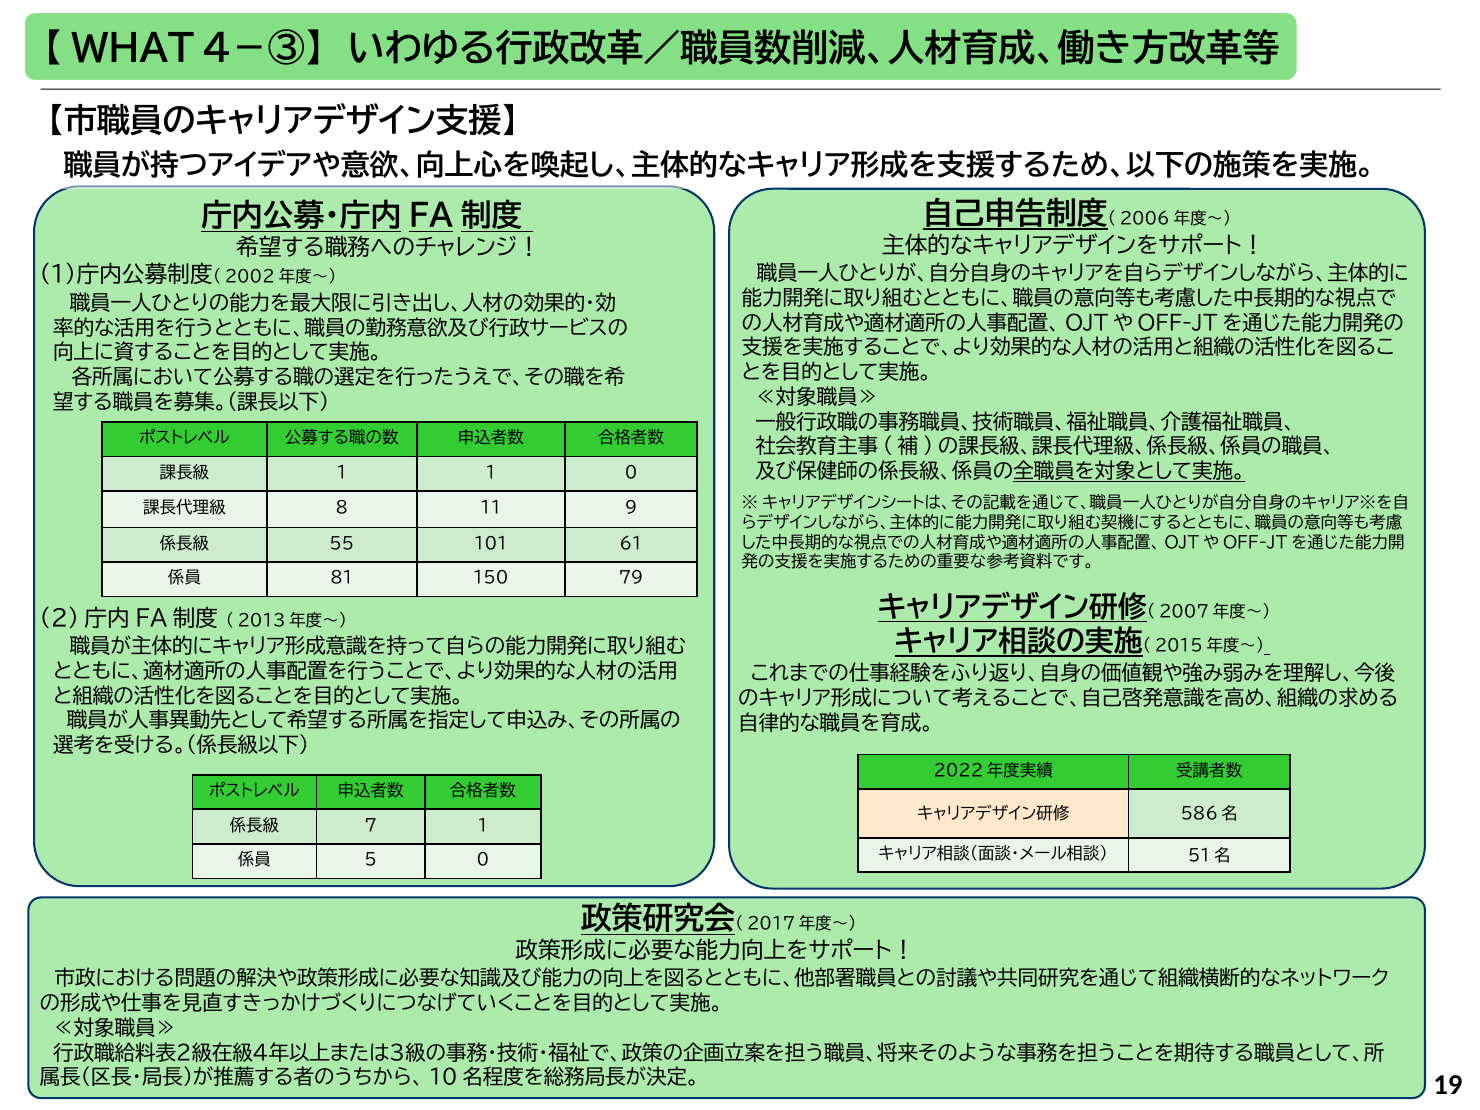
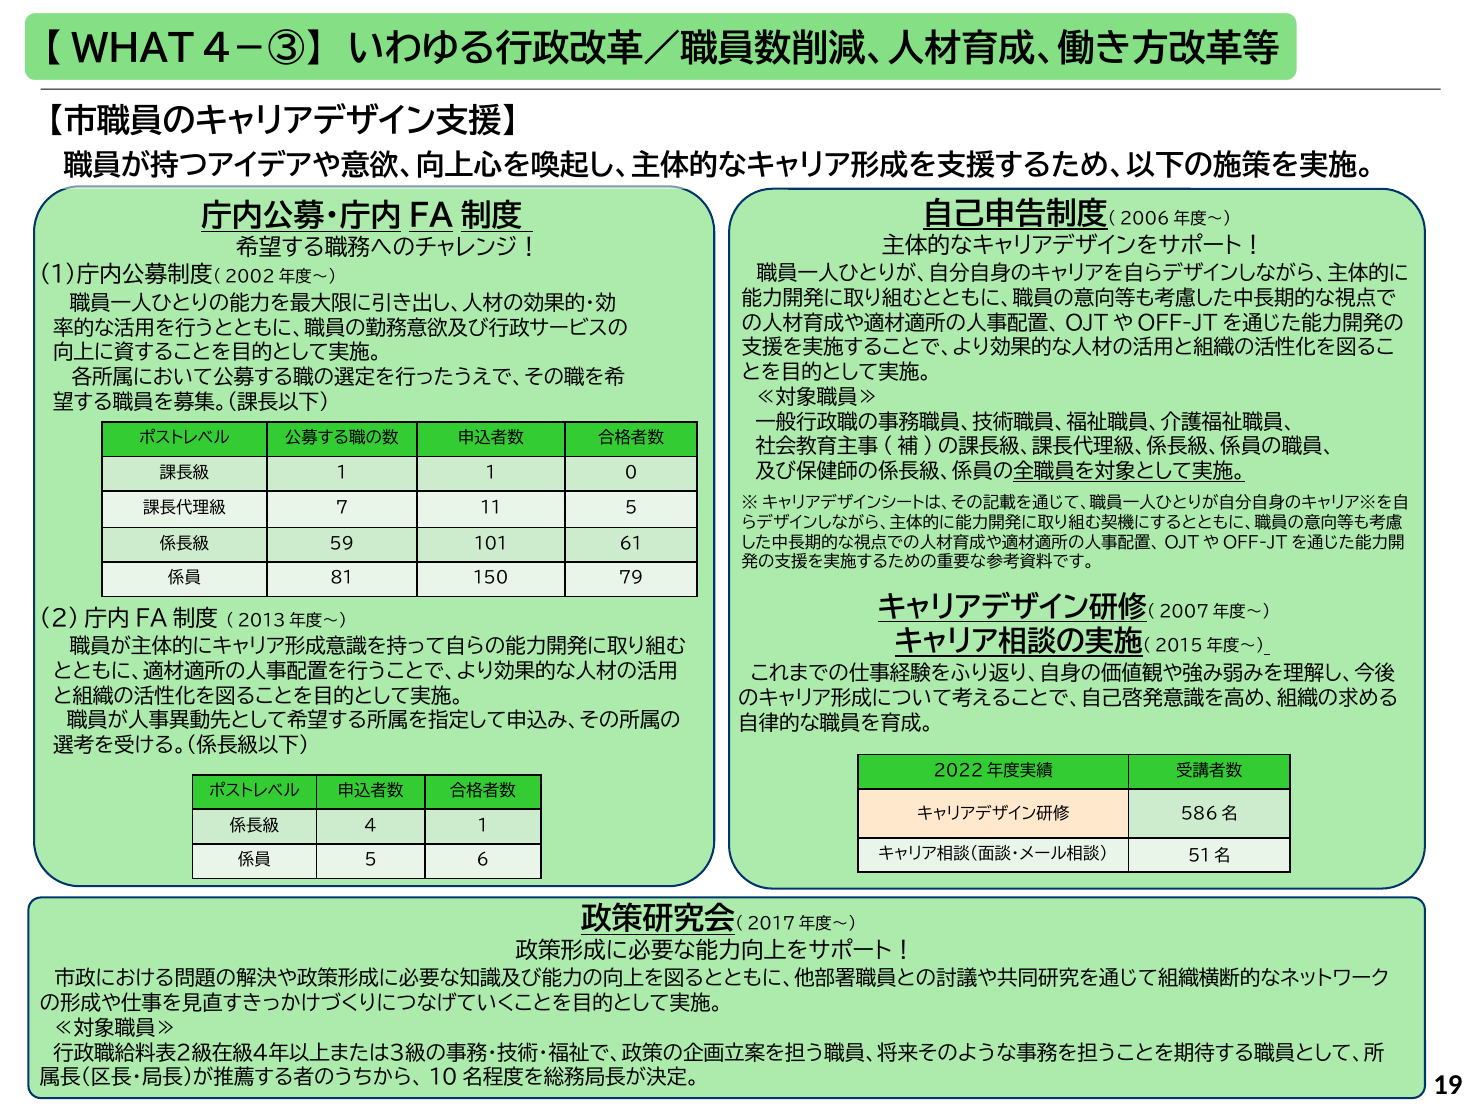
8: 8 -> 7 (342, 508)
11 9: 9 -> 5 (631, 508)
55: 55 -> 59 (342, 544)
7: 7 -> 4 (371, 826)
5 0: 0 -> 6 (483, 860)
